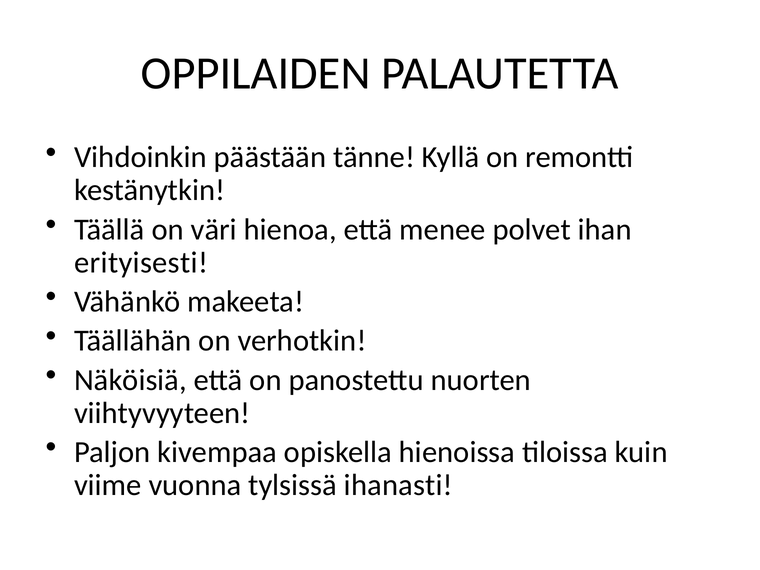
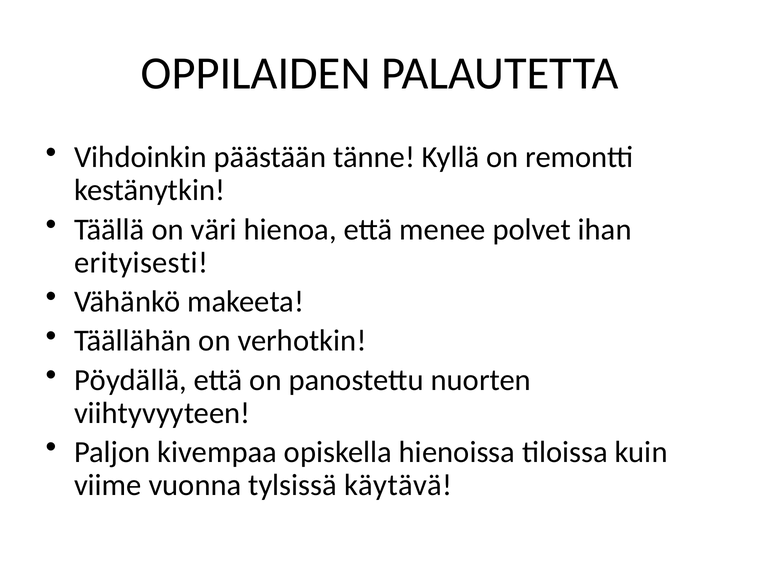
Näköisiä: Näköisiä -> Pöydällä (130, 380)
ihanasti: ihanasti -> käytävä (398, 485)
